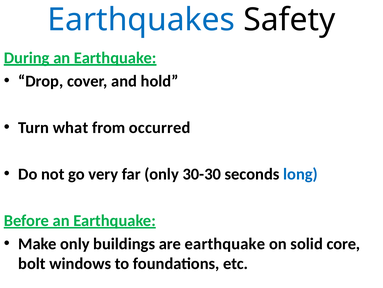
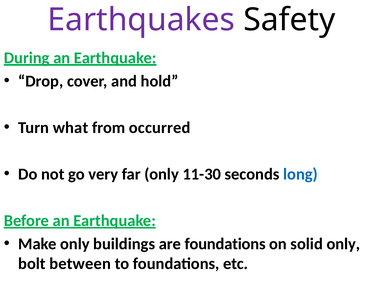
Earthquakes colour: blue -> purple (141, 20)
30-30: 30-30 -> 11-30 (202, 174)
are earthquake: earthquake -> foundations (225, 243)
solid core: core -> only (343, 243)
windows: windows -> between (80, 263)
